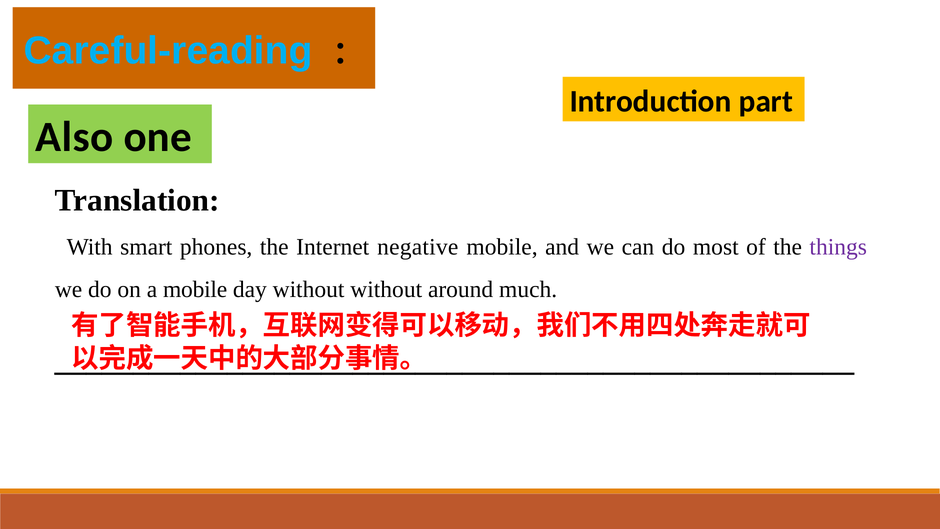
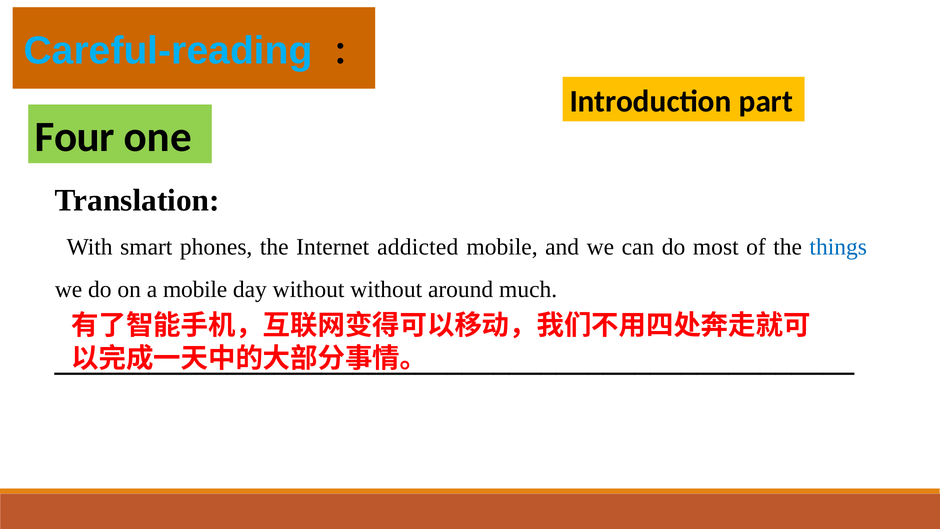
Also: Also -> Four (75, 137)
negative: negative -> addicted (418, 247)
things colour: purple -> blue (838, 247)
